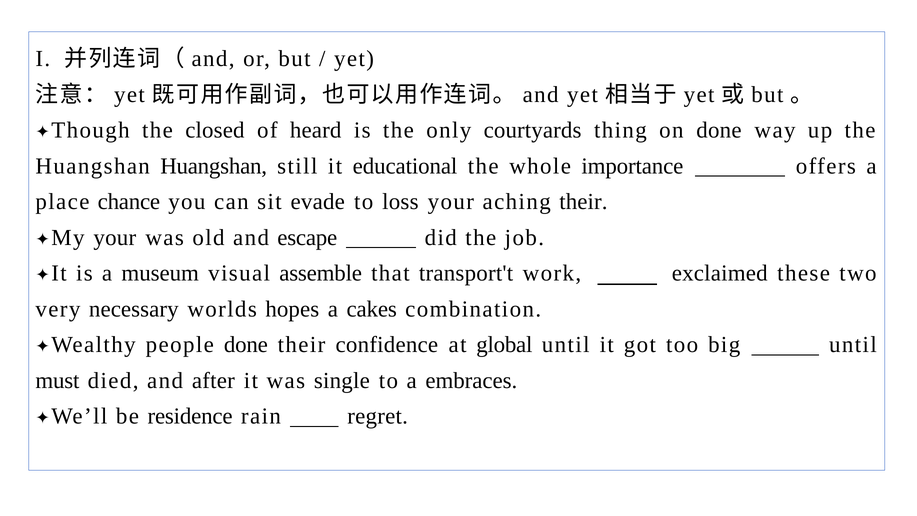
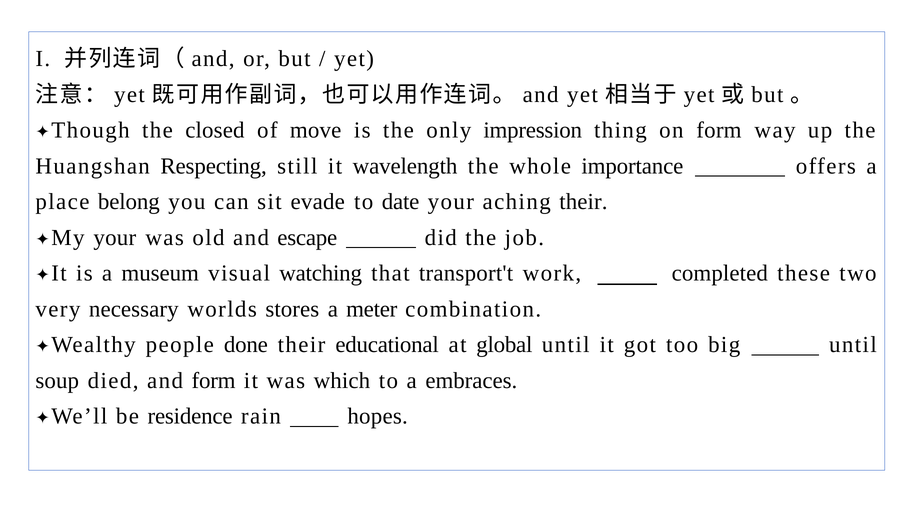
heard: heard -> move (316, 130)
courtyards: courtyards -> impression (533, 130)
on done: done -> form (719, 130)
Huangshan Huangshan: Huangshan -> Respecting (214, 166)
educational: educational -> wavelength (405, 166)
chance: chance -> belong (129, 202)
loss: loss -> date (401, 202)
assemble: assemble -> watching (321, 273)
exclaimed: exclaimed -> completed (720, 273)
hopes: hopes -> stores (292, 309)
cakes: cakes -> meter (372, 309)
confidence: confidence -> educational (387, 345)
must: must -> soup (57, 380)
and after: after -> form (214, 380)
single: single -> which (342, 380)
regret: regret -> hopes (378, 416)
